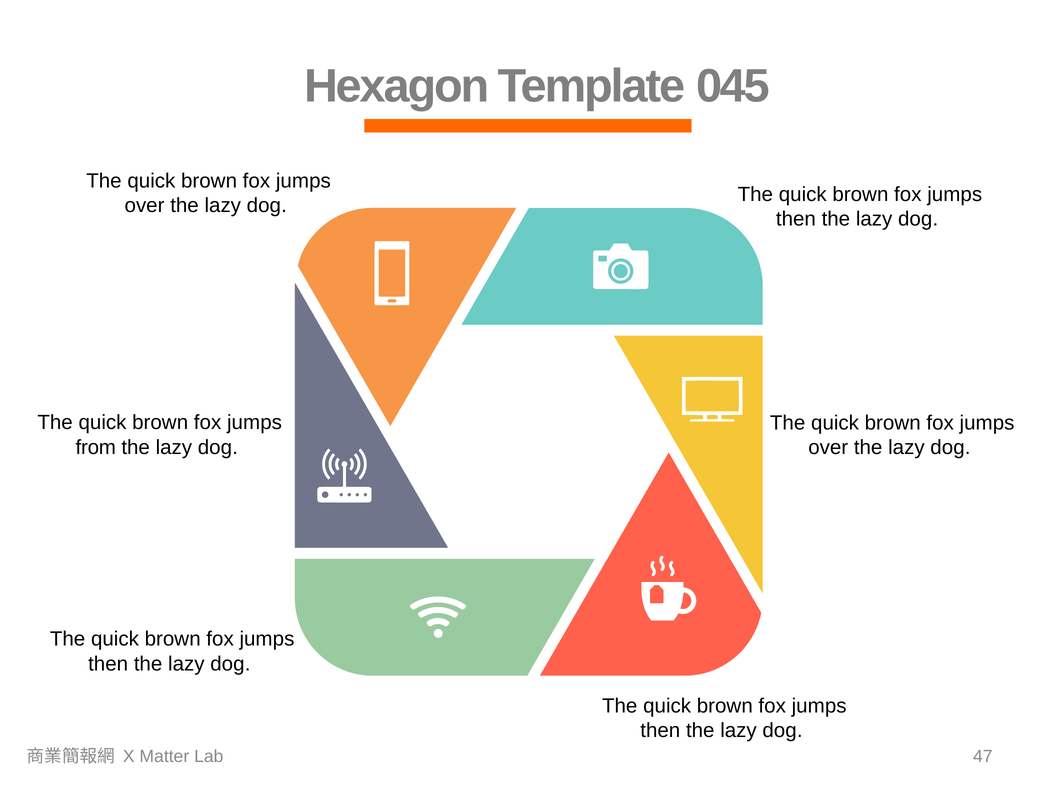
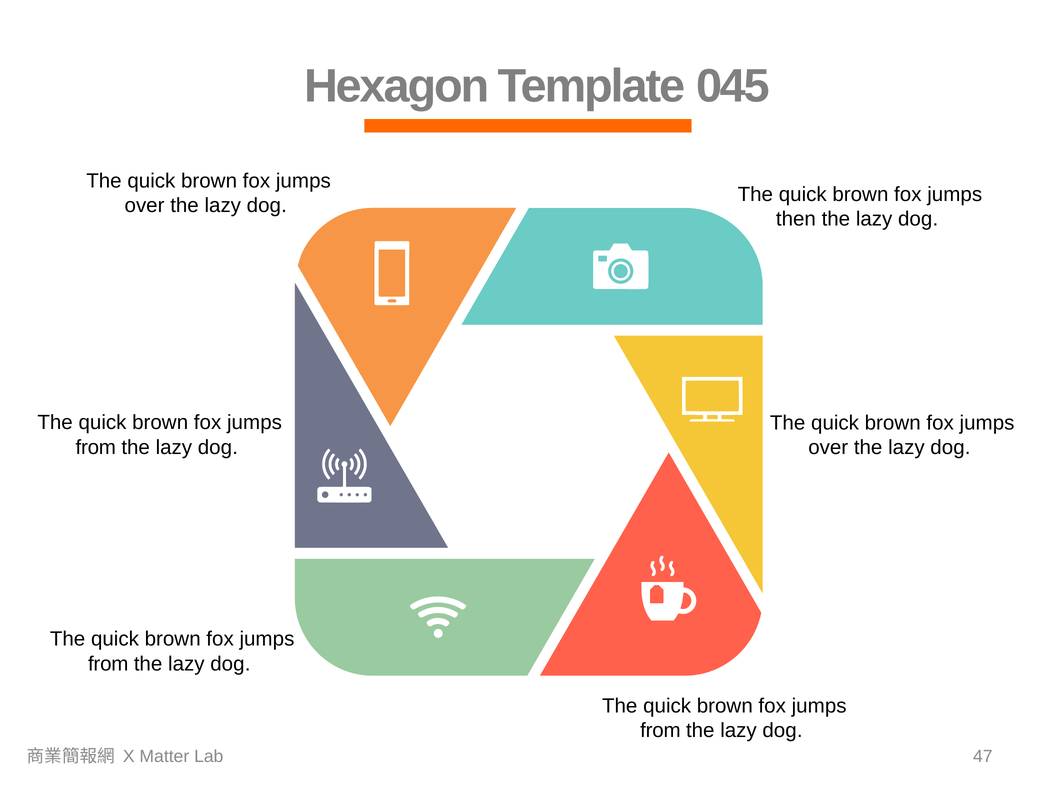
then: then -> from (108, 664)
then: then -> from (660, 730)
